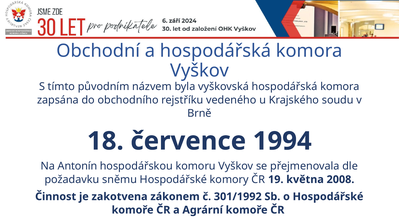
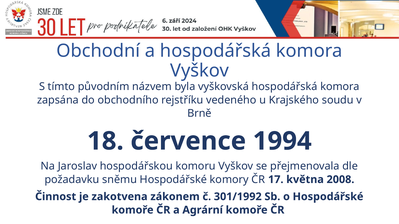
Antonín: Antonín -> Jaroslav (77, 166)
19: 19 -> 17 (276, 180)
